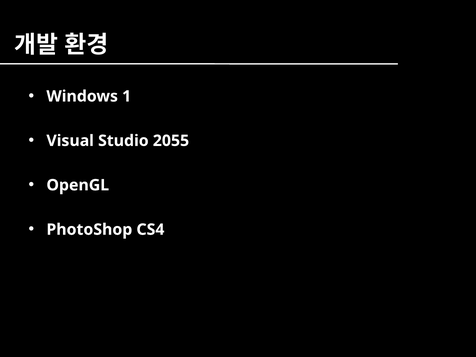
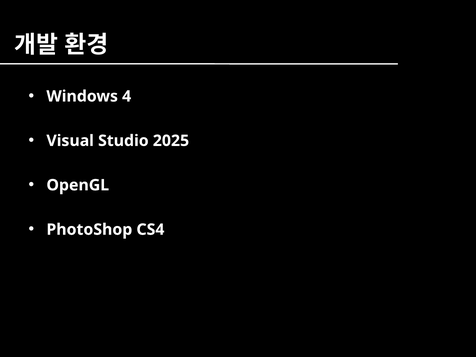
1: 1 -> 4 (127, 96)
2055: 2055 -> 2025 (171, 141)
